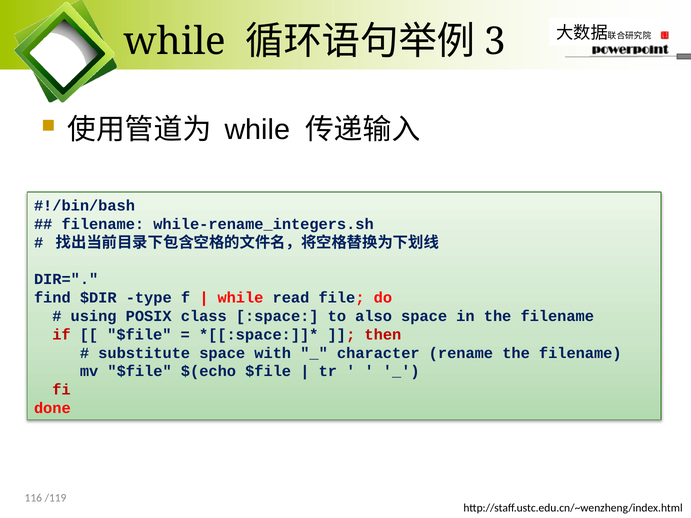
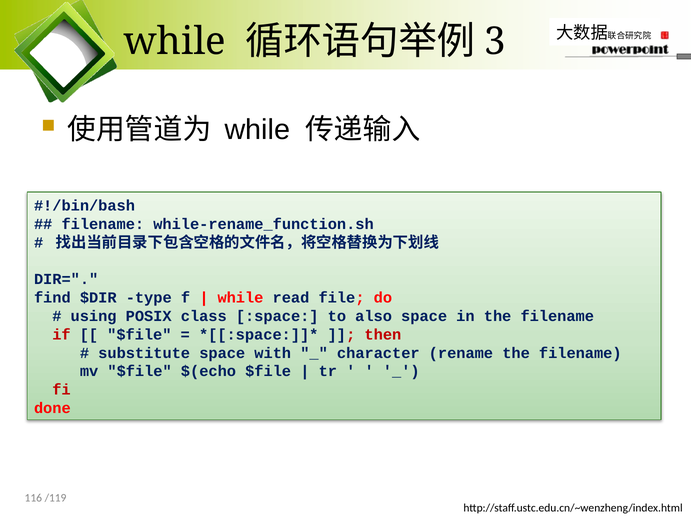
while-rename_integers.sh: while-rename_integers.sh -> while-rename_function.sh (264, 224)
